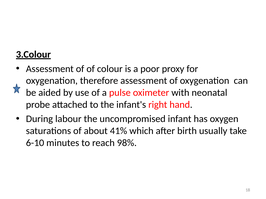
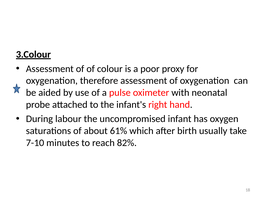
41%: 41% -> 61% (119, 131)
6-10: 6-10 -> 7-10 (35, 143)
98%: 98% -> 82% (127, 143)
